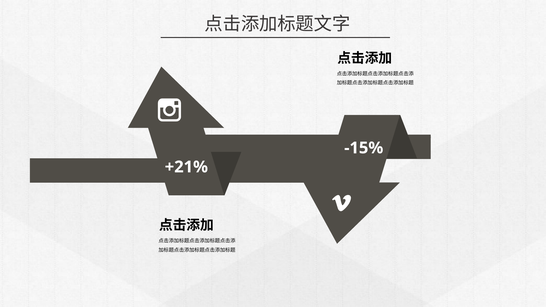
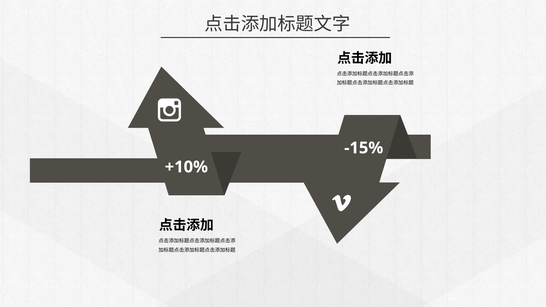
+21%: +21% -> +10% (186, 167)
